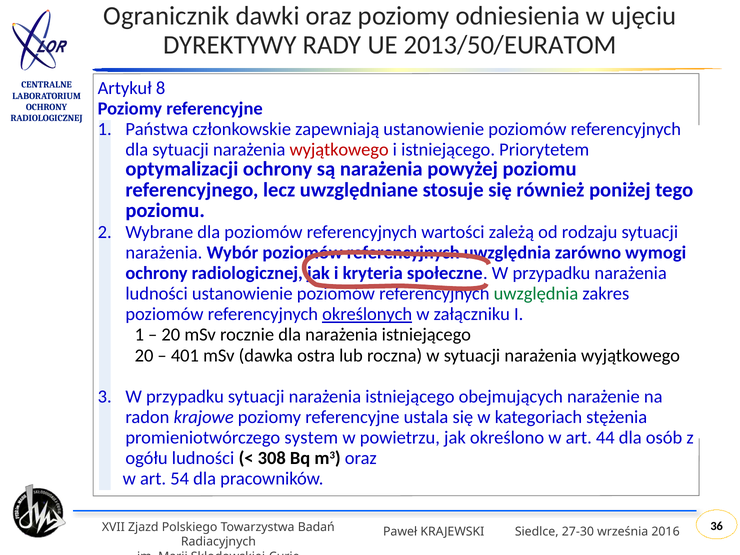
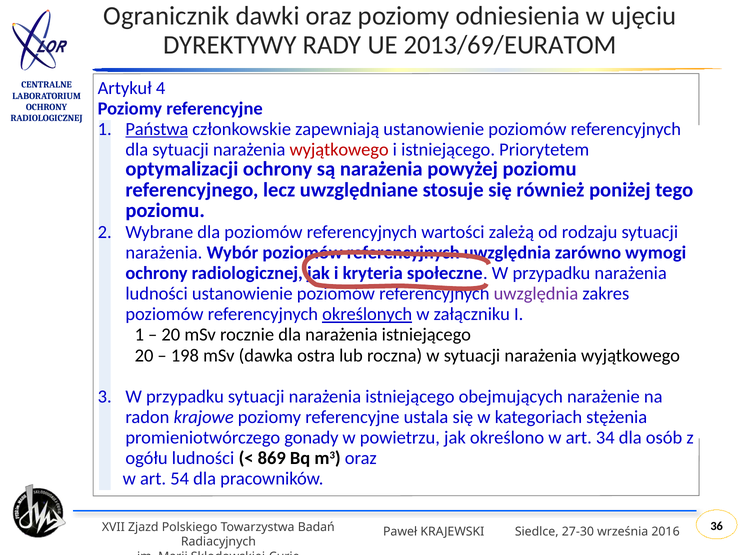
2013/50/EURATOM: 2013/50/EURATOM -> 2013/69/EURATOM (510, 45)
8: 8 -> 4 (161, 88)
Państwa underline: none -> present (157, 129)
uwzględnia colour: green -> purple (536, 294)
401: 401 -> 198 (185, 355)
system: system -> gonady (311, 438)
44: 44 -> 34 (605, 438)
308: 308 -> 869 (272, 458)
